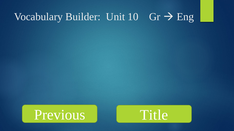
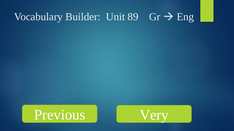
10: 10 -> 89 (133, 17)
Title: Title -> Very (154, 115)
